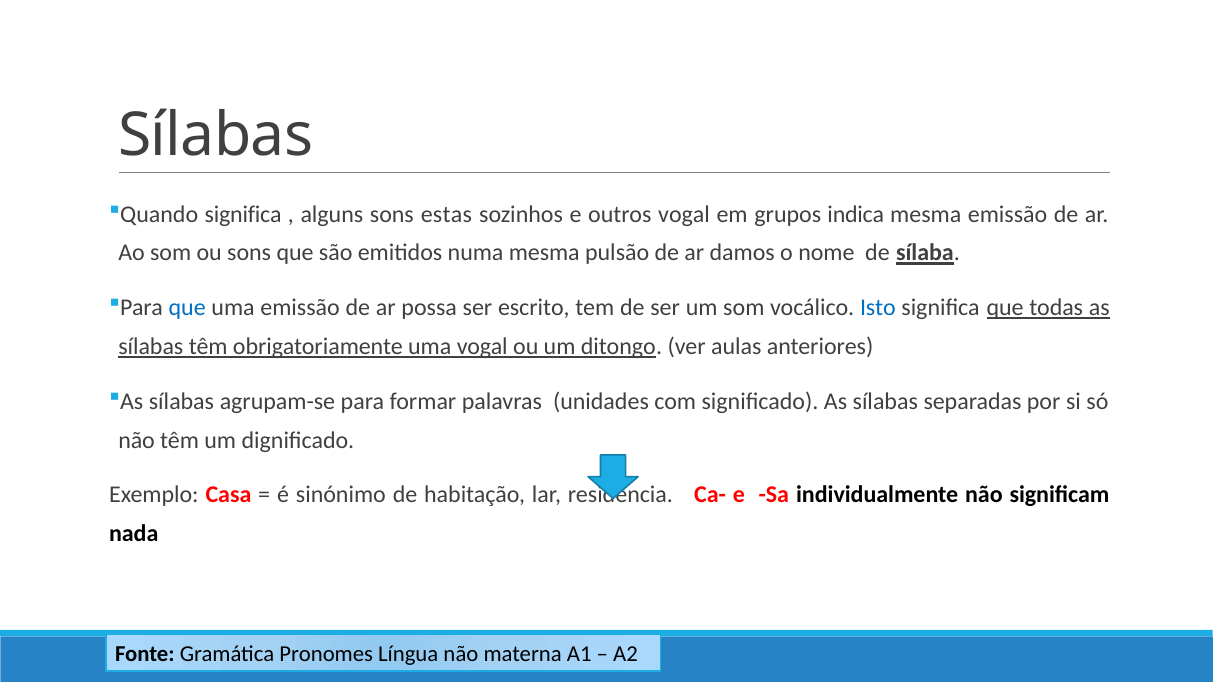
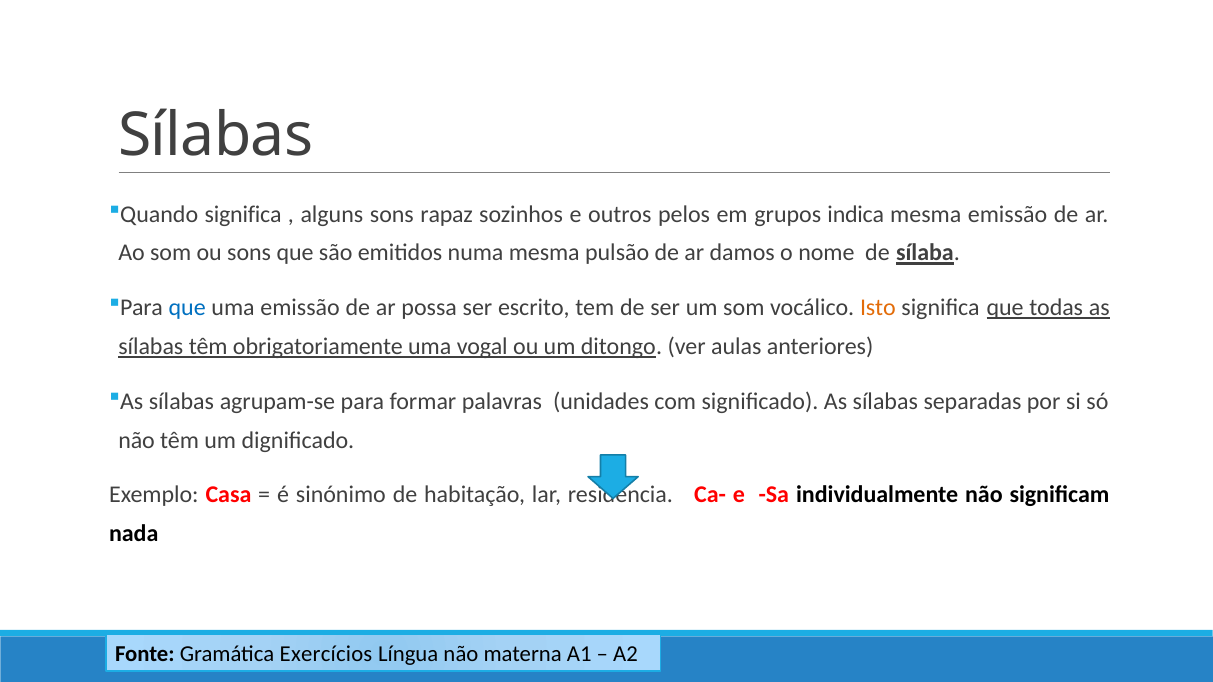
estas: estas -> rapaz (447, 214)
outros vogal: vogal -> pelos (684, 214)
Isto colour: blue -> orange (878, 308)
Pronomes: Pronomes -> Exercícios (326, 655)
